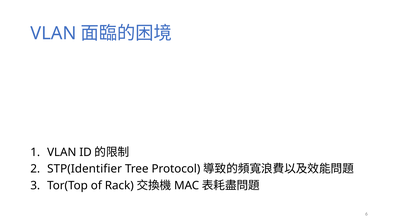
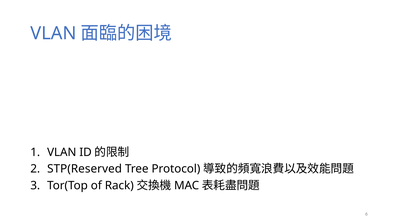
STP(Identifier: STP(Identifier -> STP(Reserved (85, 169)
